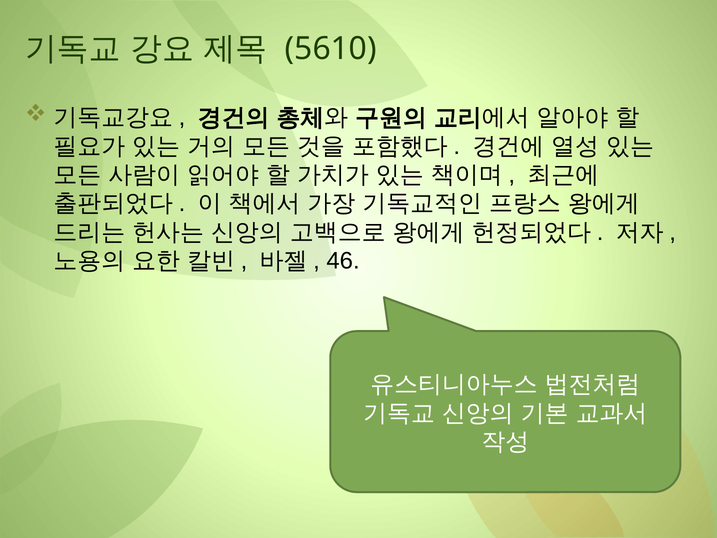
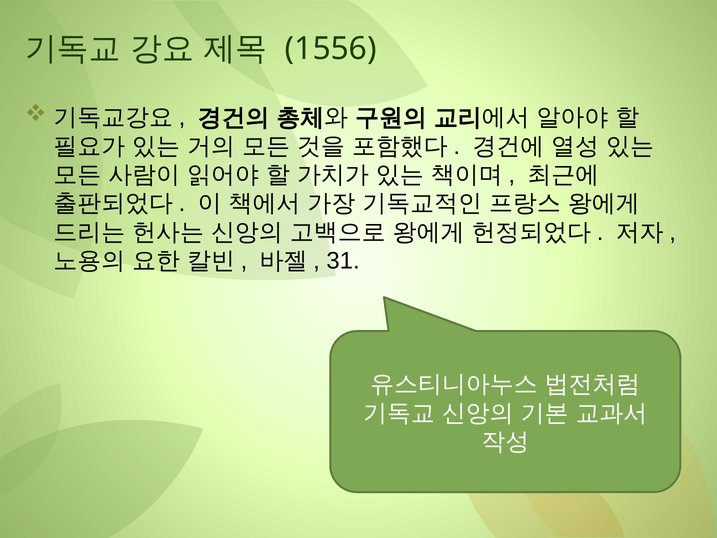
5610: 5610 -> 1556 (331, 49)
46: 46 -> 31 (343, 261)
